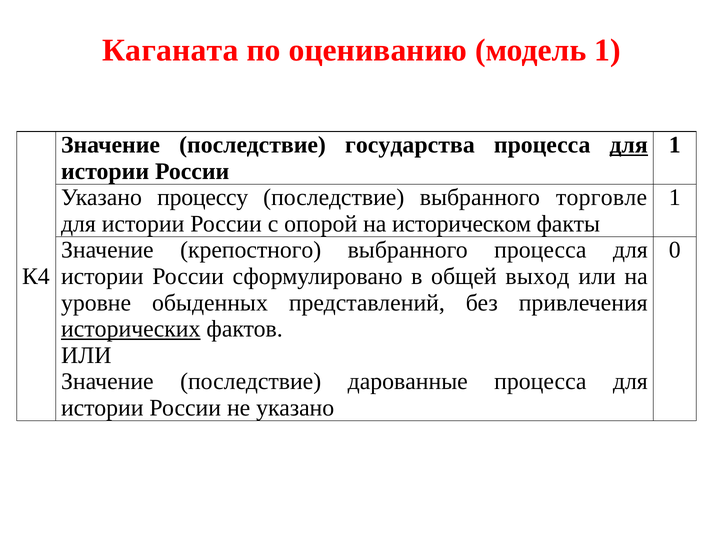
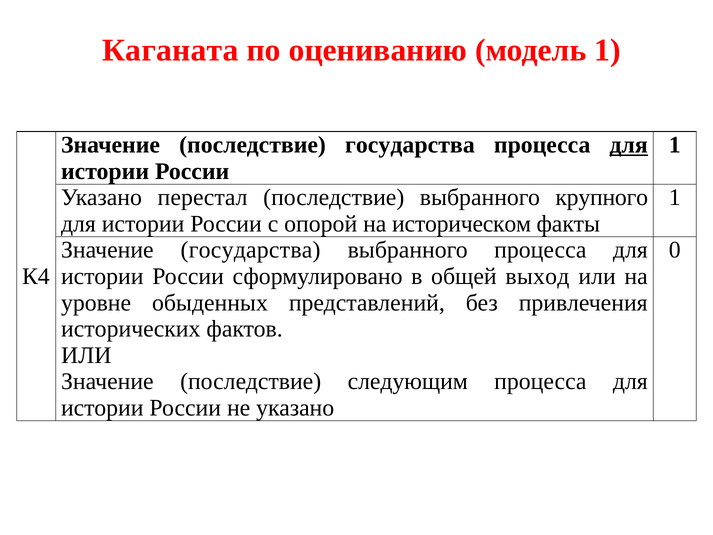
процессу: процессу -> перестал (203, 197)
торговле: торговле -> крупного (602, 197)
Значение крепостного: крепостного -> государства (251, 250)
исторических underline: present -> none (131, 329)
дарованные: дарованные -> следующим (408, 381)
